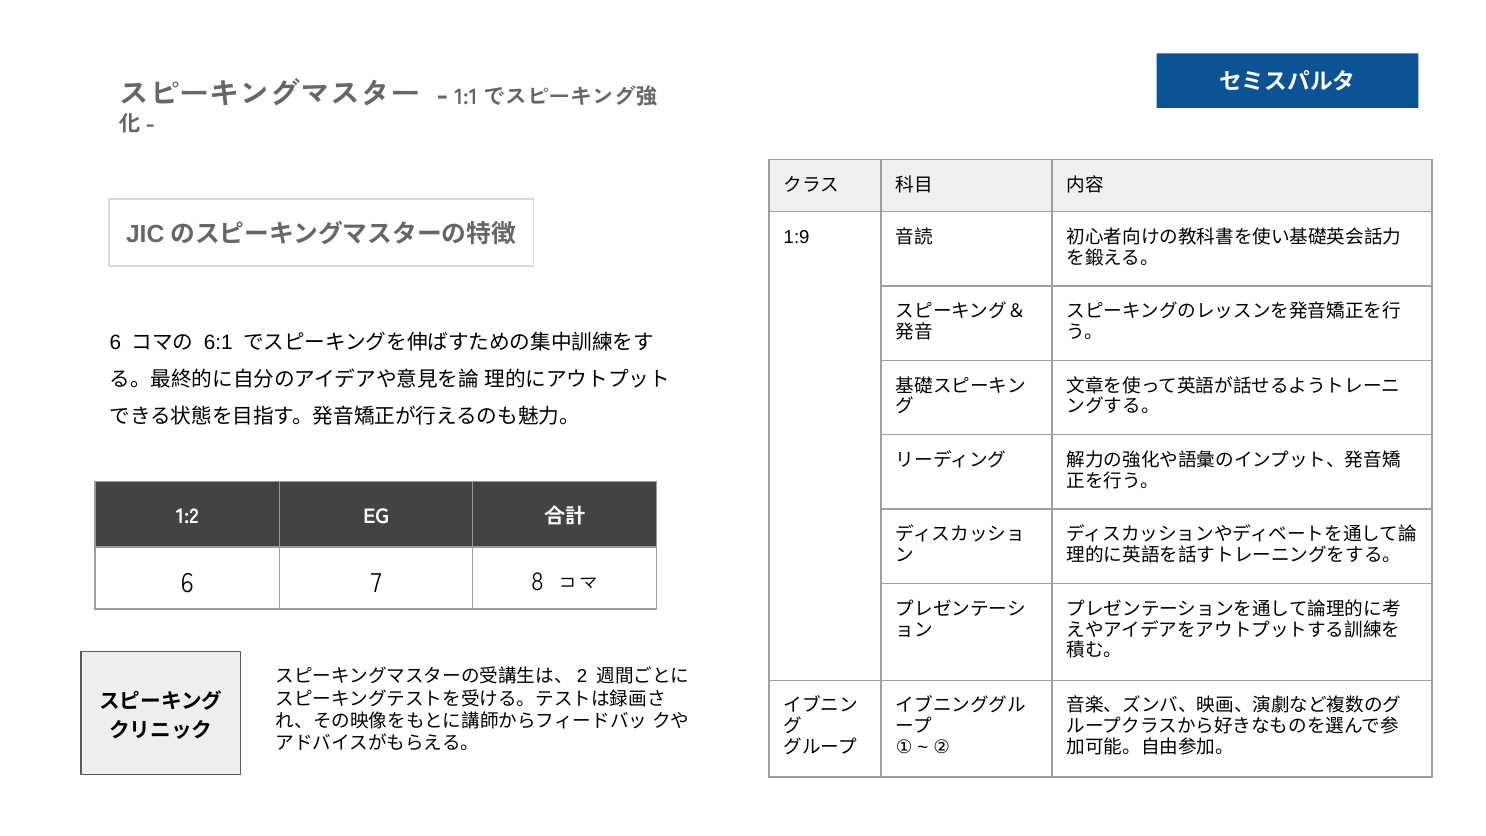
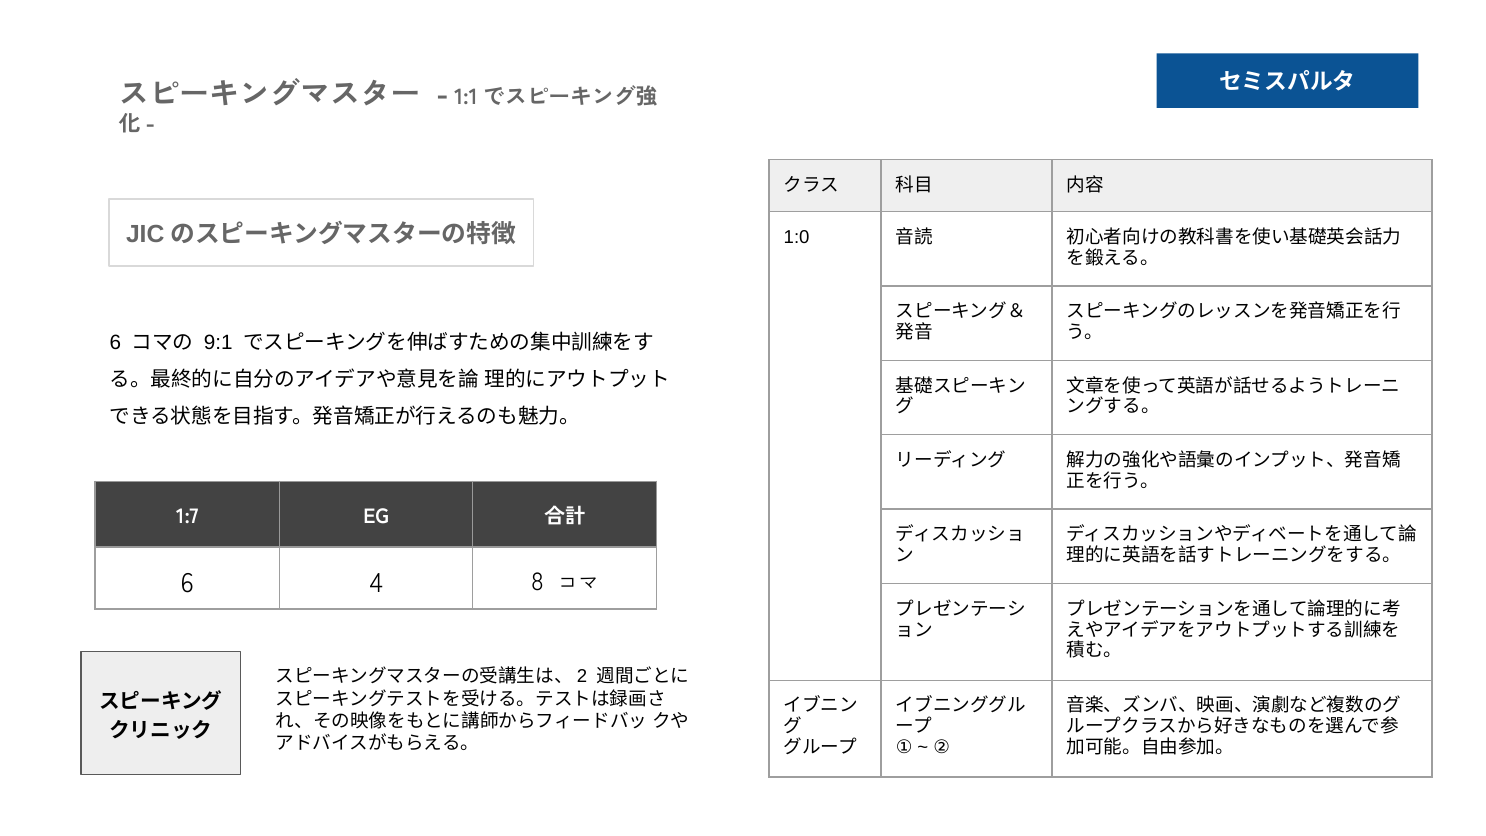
1:9: 1:9 -> 1:0 (797, 237)
6:1: 6:1 -> 9:1 (218, 342)
1:2: 1:2 -> 1:7 (187, 516)
7: 7 -> 4 (376, 584)
